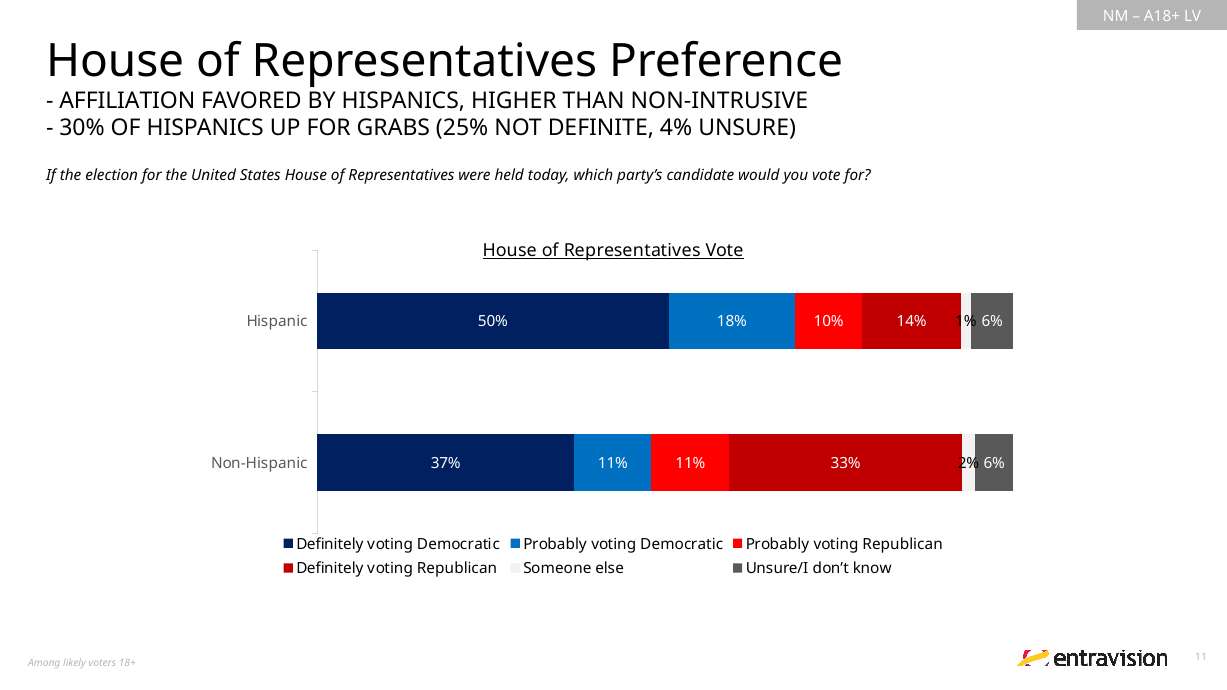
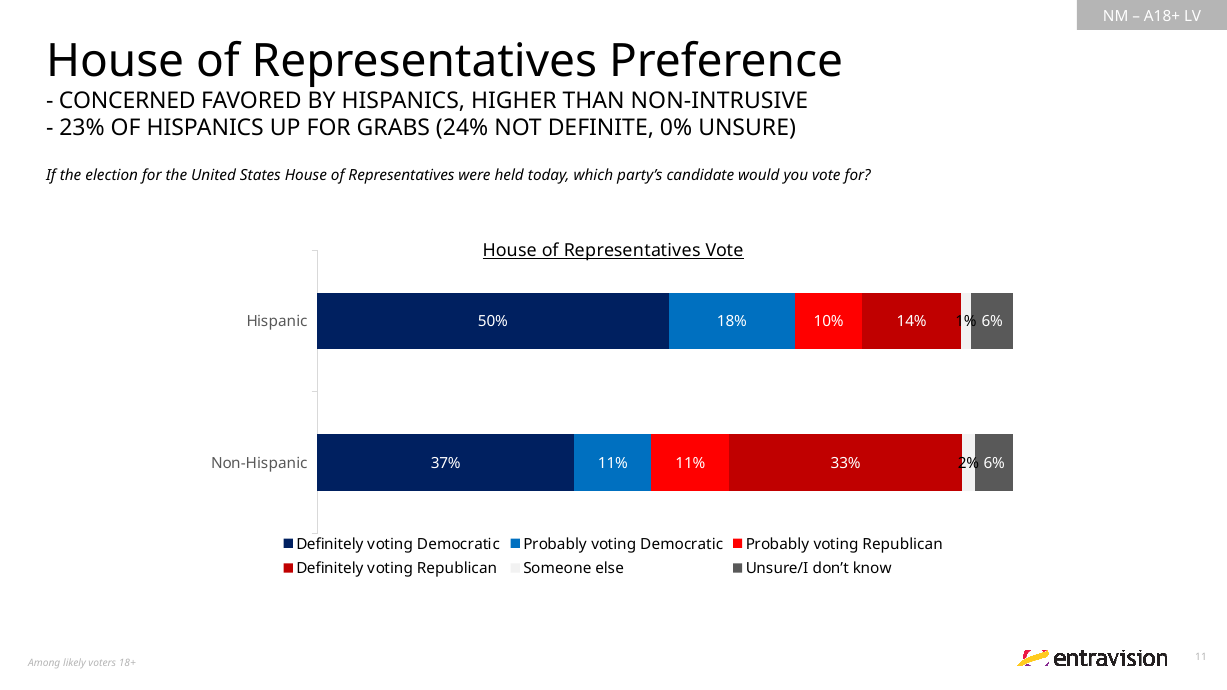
AFFILIATION: AFFILIATION -> CONCERNED (127, 101)
30%: 30% -> 23% (82, 128)
25%: 25% -> 24% (462, 128)
4%: 4% -> 0% (676, 128)
